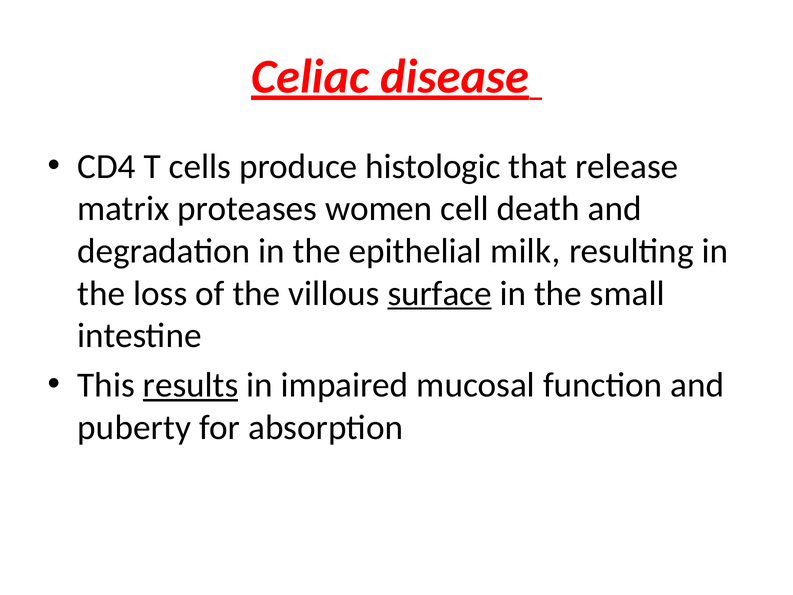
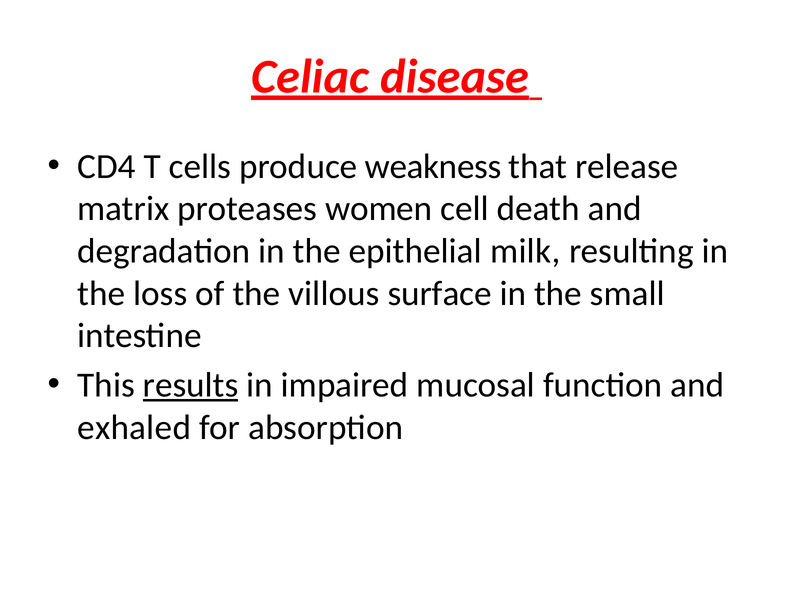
histologic: histologic -> weakness (433, 166)
surface underline: present -> none (440, 293)
puberty: puberty -> exhaled (134, 427)
